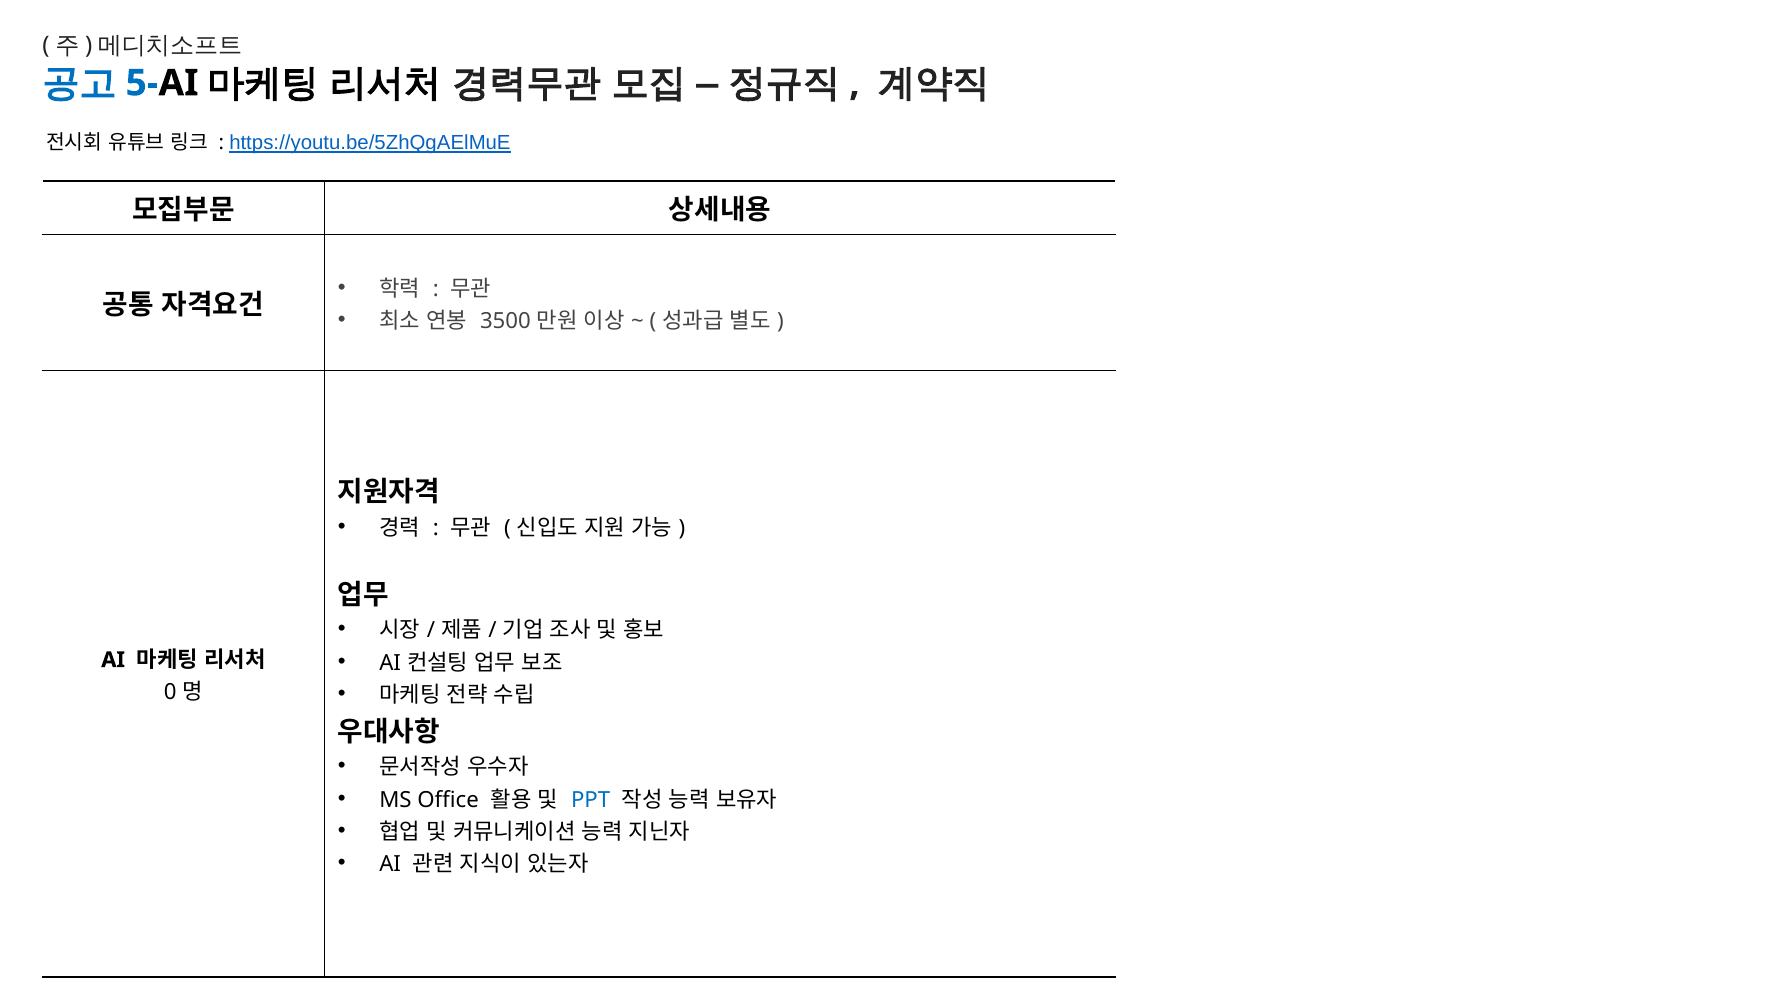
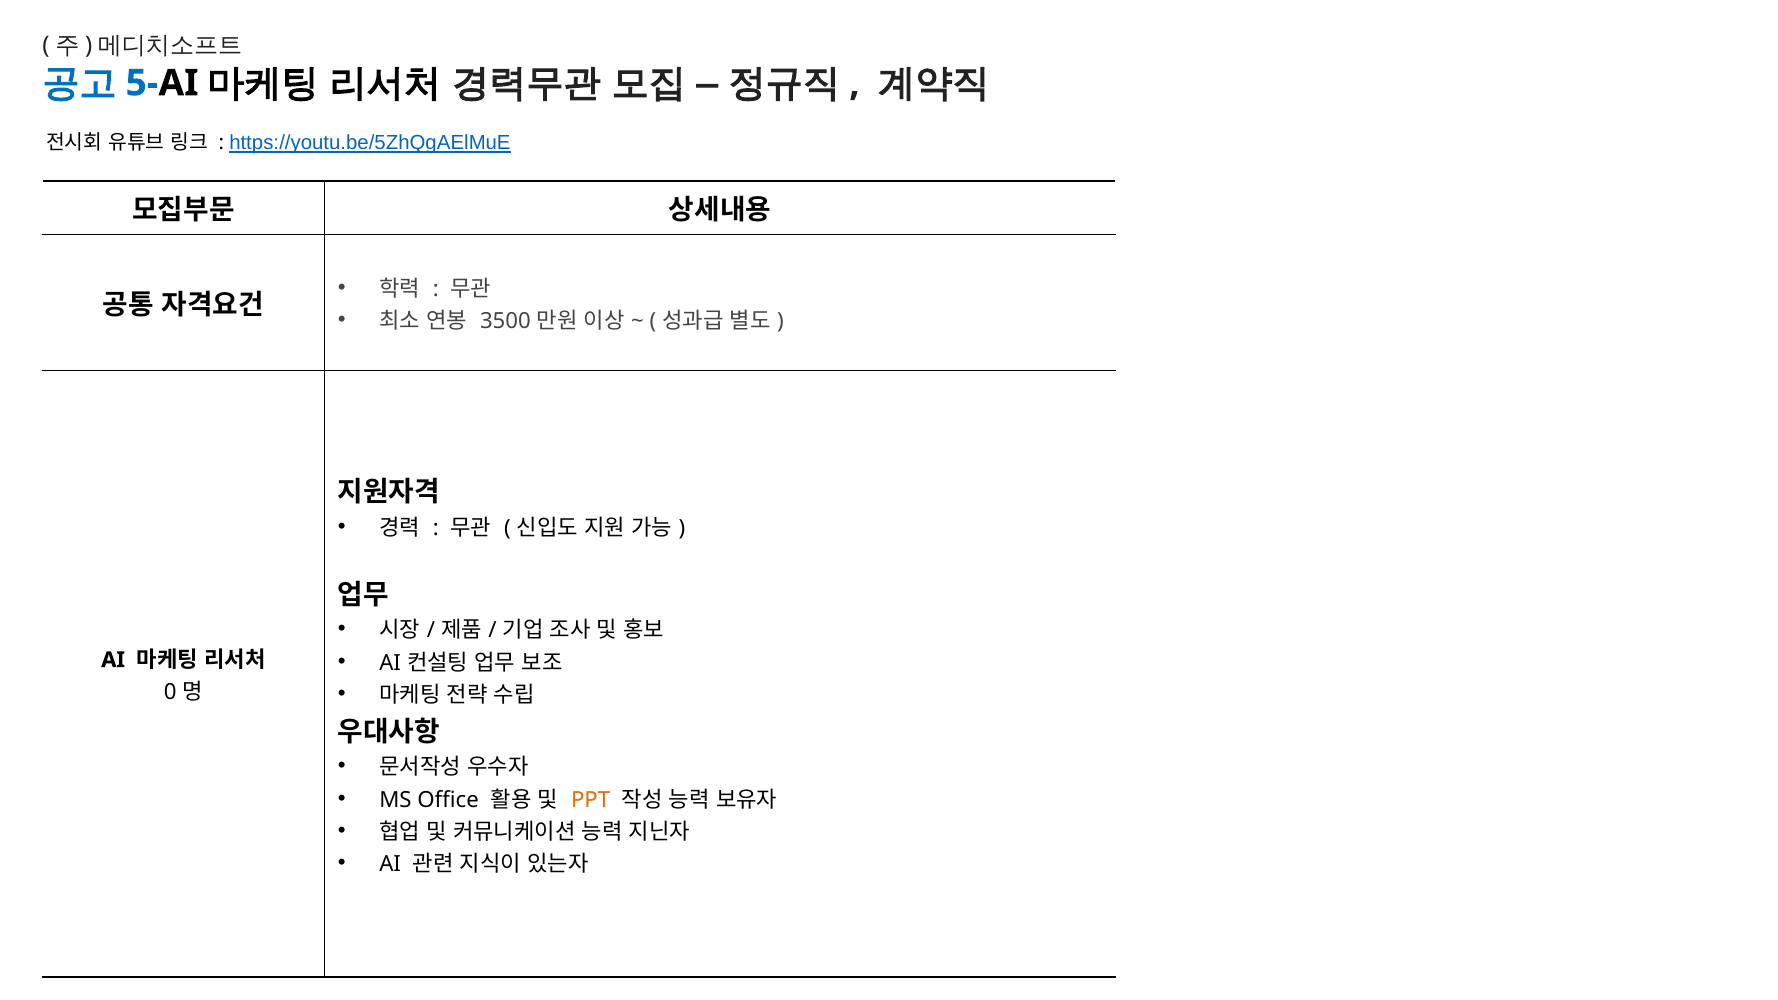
PPT colour: blue -> orange (591, 800)
